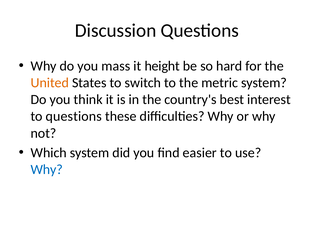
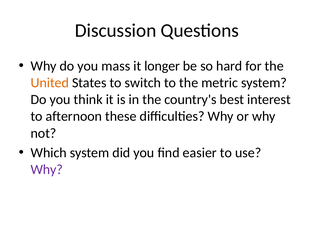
height: height -> longer (162, 66)
to questions: questions -> afternoon (74, 116)
Why colour: blue -> purple (47, 169)
